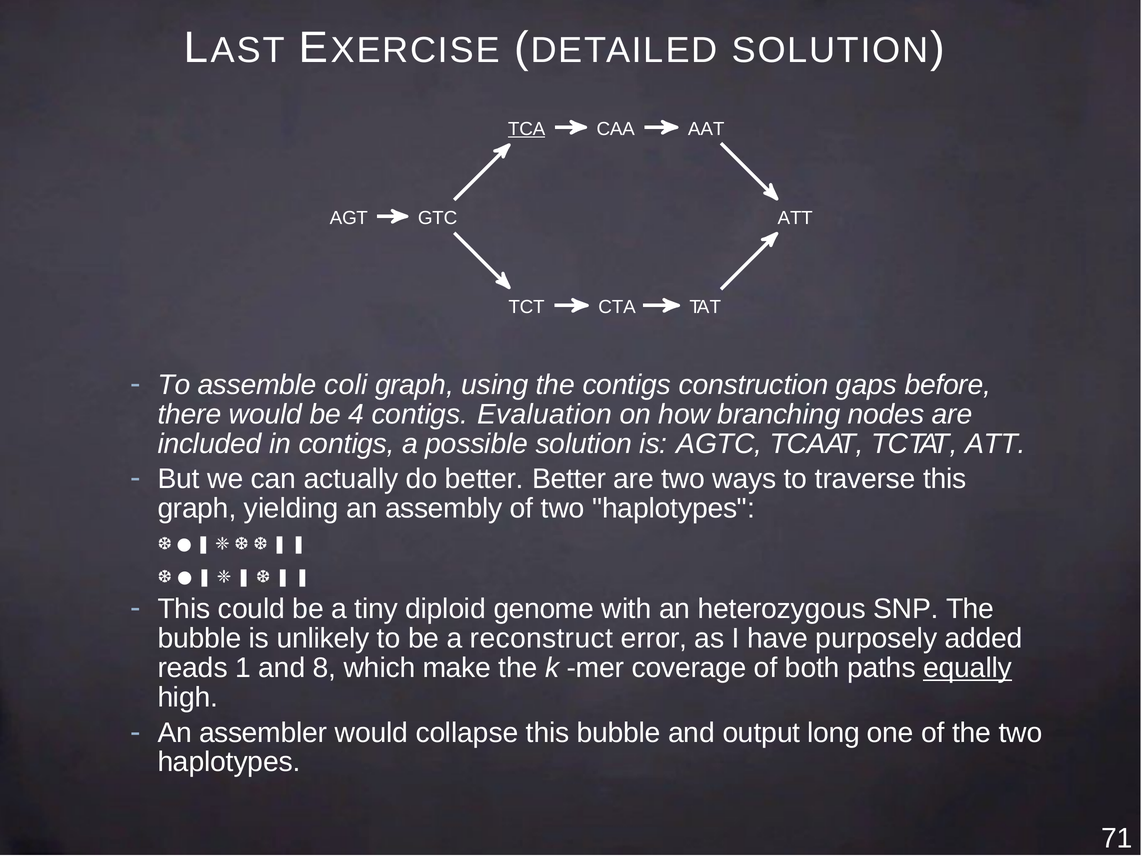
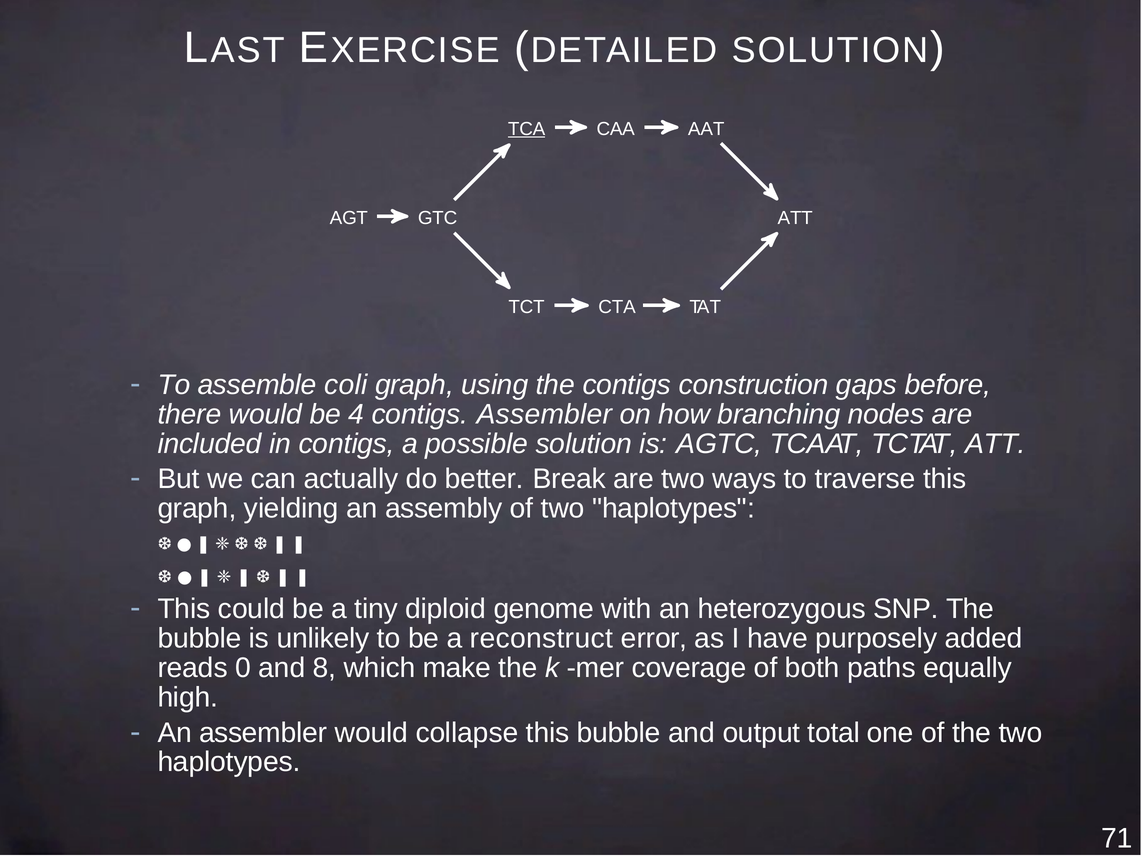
contigs Evaluation: Evaluation -> Assembler (545, 415)
better Better: Better -> Break (569, 479)
1: 1 -> 0 (243, 668)
equally underline: present -> none (968, 668)
long: long -> total (834, 734)
